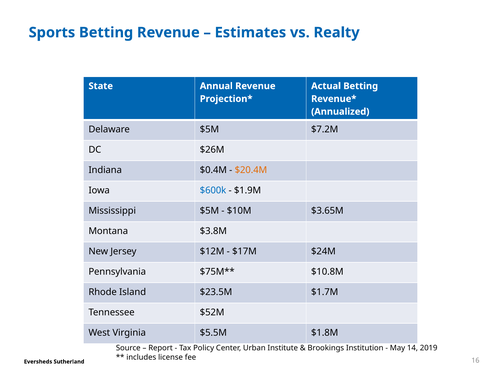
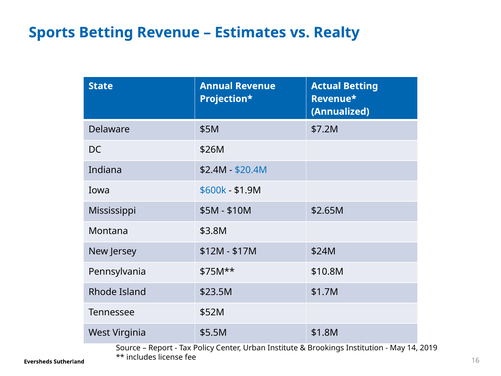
$0.4M: $0.4M -> $2.4M (213, 170)
$20.4M colour: orange -> blue (251, 170)
$3.65M: $3.65M -> $2.65M (327, 211)
